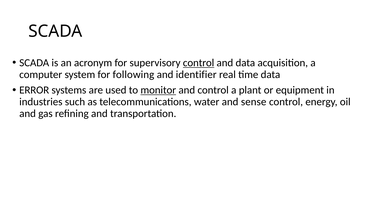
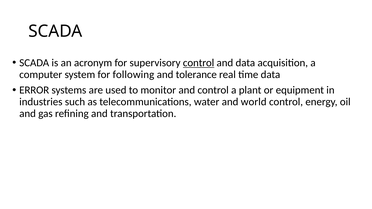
identifier: identifier -> tolerance (196, 75)
monitor underline: present -> none (158, 90)
sense: sense -> world (254, 102)
